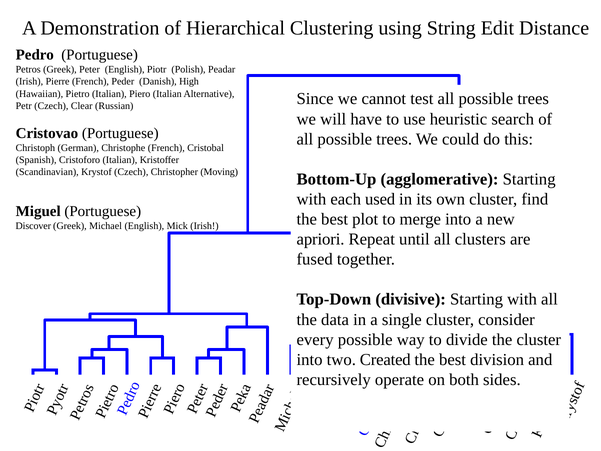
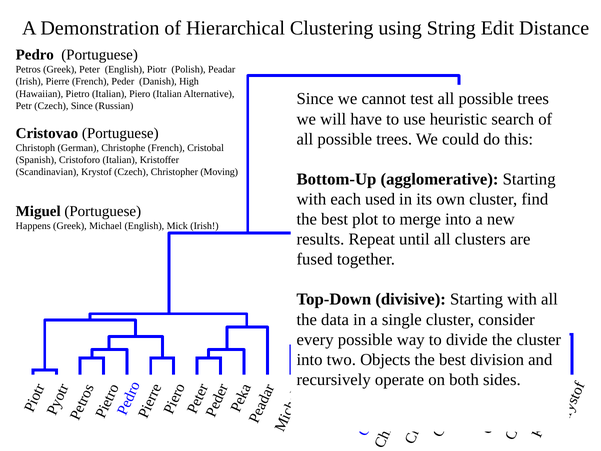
Czech Clear: Clear -> Since (82, 106)
Discover: Discover -> Happens (33, 226)
apriori: apriori -> results (320, 239)
Created: Created -> Objects (385, 359)
